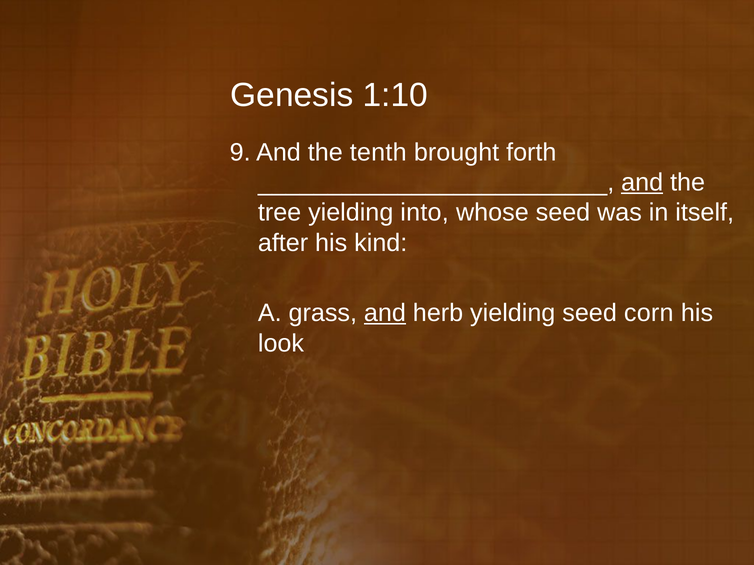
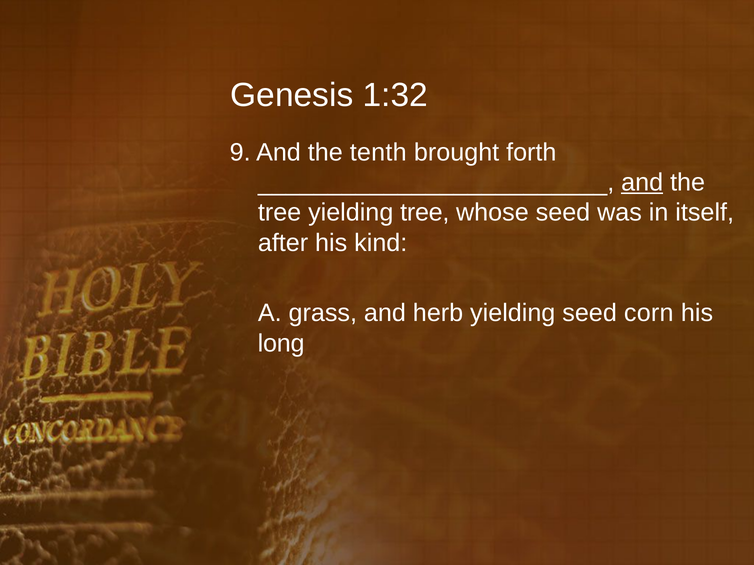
1:10: 1:10 -> 1:32 (395, 95)
yielding into: into -> tree (425, 213)
and underline: present -> none (385, 313)
look: look -> long (281, 344)
